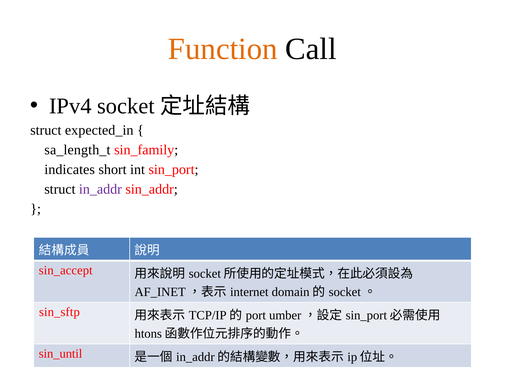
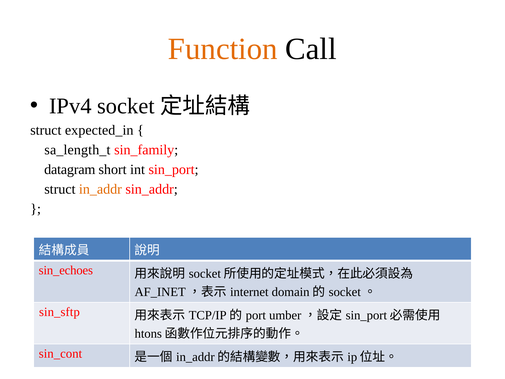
indicates: indicates -> datagram (70, 169)
in_addr colour: purple -> orange (100, 189)
sin_accept: sin_accept -> sin_echoes (66, 270)
sin_until: sin_until -> sin_cont (60, 353)
